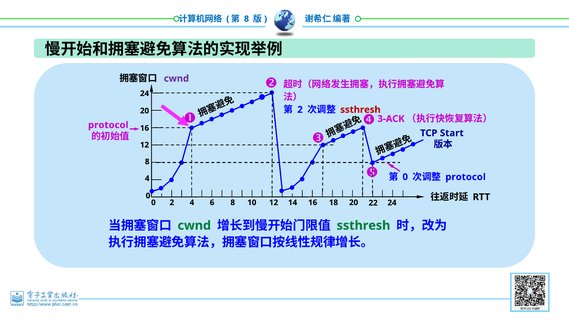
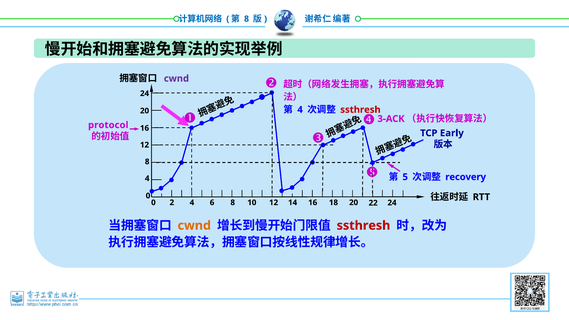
2: 2 -> 4 (300, 110)
Start: Start -> Early (452, 133)
0: 0 -> 5 (405, 177)
protocol: protocol -> recovery (466, 177)
cwnd colour: green -> orange (194, 226)
ssthresh colour: green -> red (363, 226)
